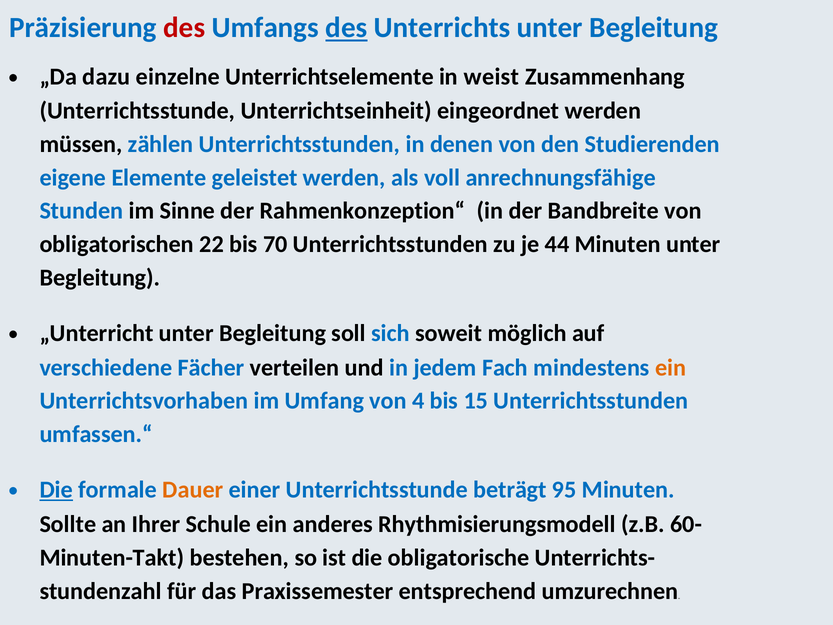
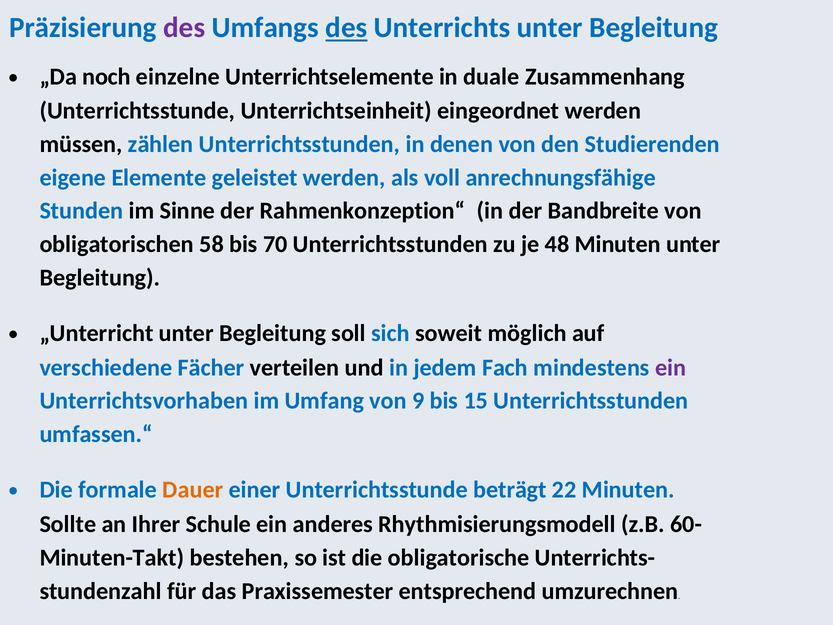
des colour: red -> purple (184, 28)
dazu: dazu -> noch (107, 77)
weist: weist -> duale (492, 77)
22: 22 -> 58 (212, 244)
44: 44 -> 48 (557, 244)
ein colour: orange -> purple (671, 368)
4: 4 -> 9 (418, 401)
Die underline: present -> none (56, 490)
95: 95 -> 22 (564, 490)
